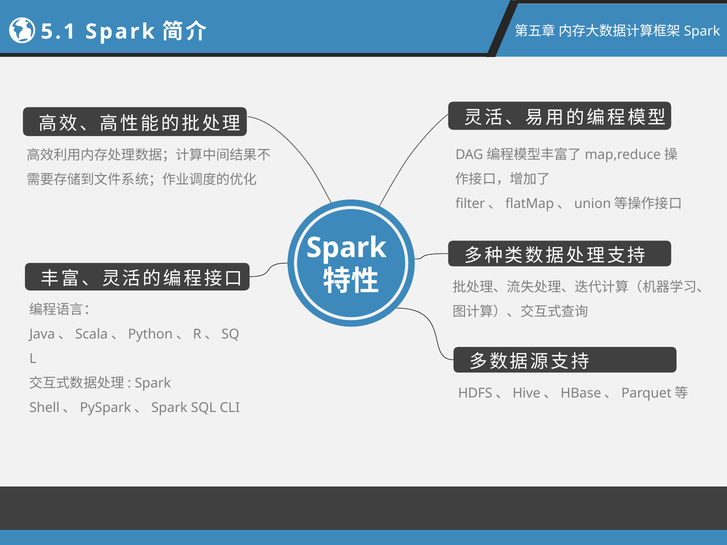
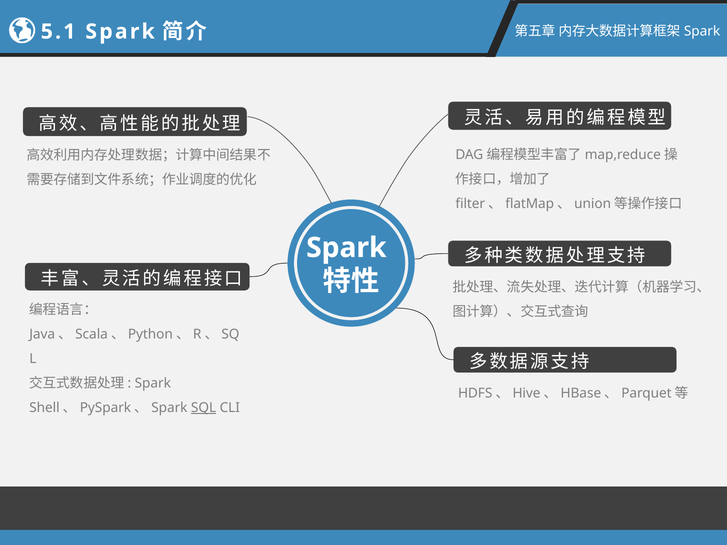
SQL underline: none -> present (204, 408)
